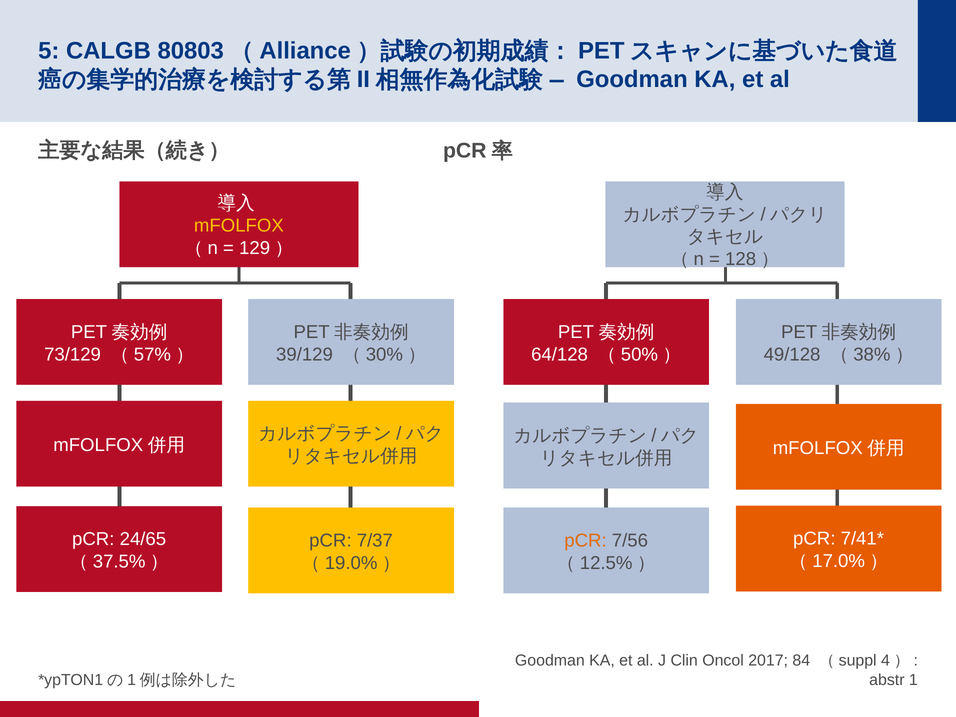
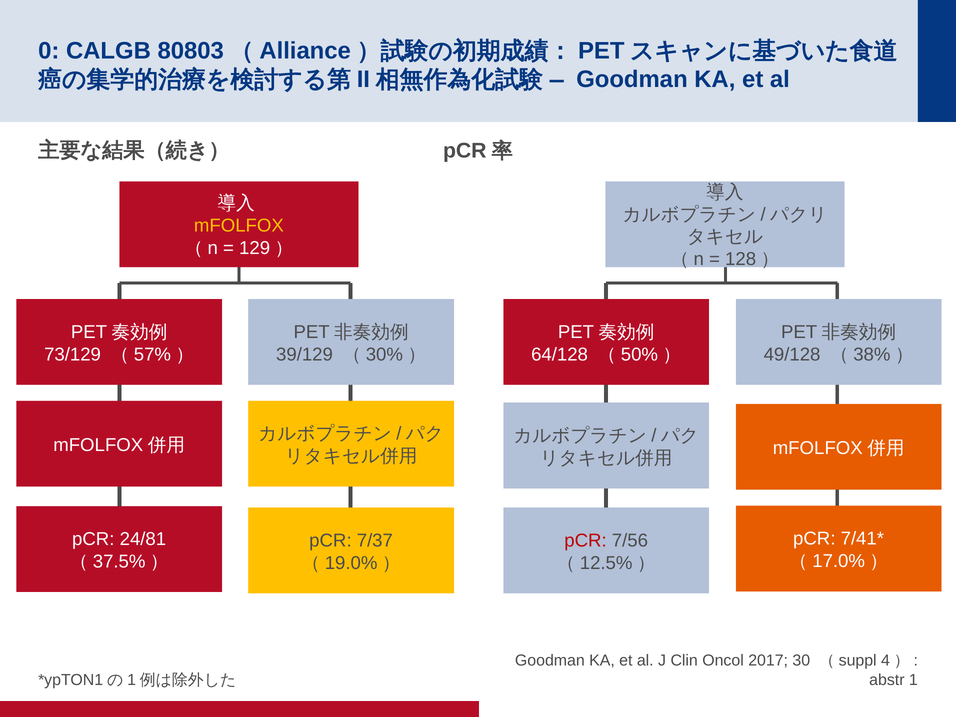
5: 5 -> 0 (49, 51)
24/65: 24/65 -> 24/81 (143, 539)
pCR colour: orange -> red (585, 541)
84: 84 -> 30 (801, 661)
